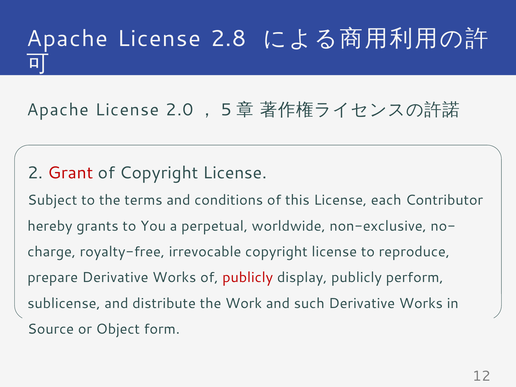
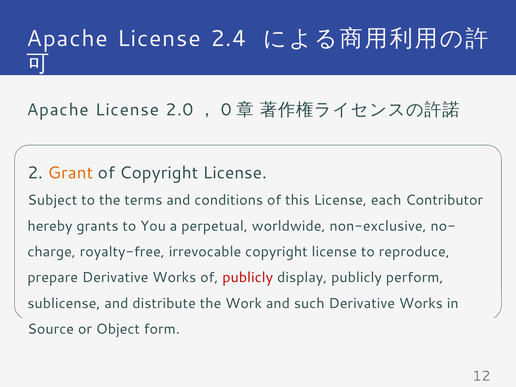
2.8: 2.8 -> 2.4 (228, 39)
5: 5 -> 0 (226, 110)
Grant colour: red -> orange (70, 173)
